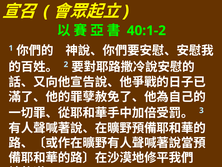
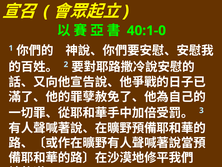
40:1-2: 40:1-2 -> 40:1-0 (146, 31)
